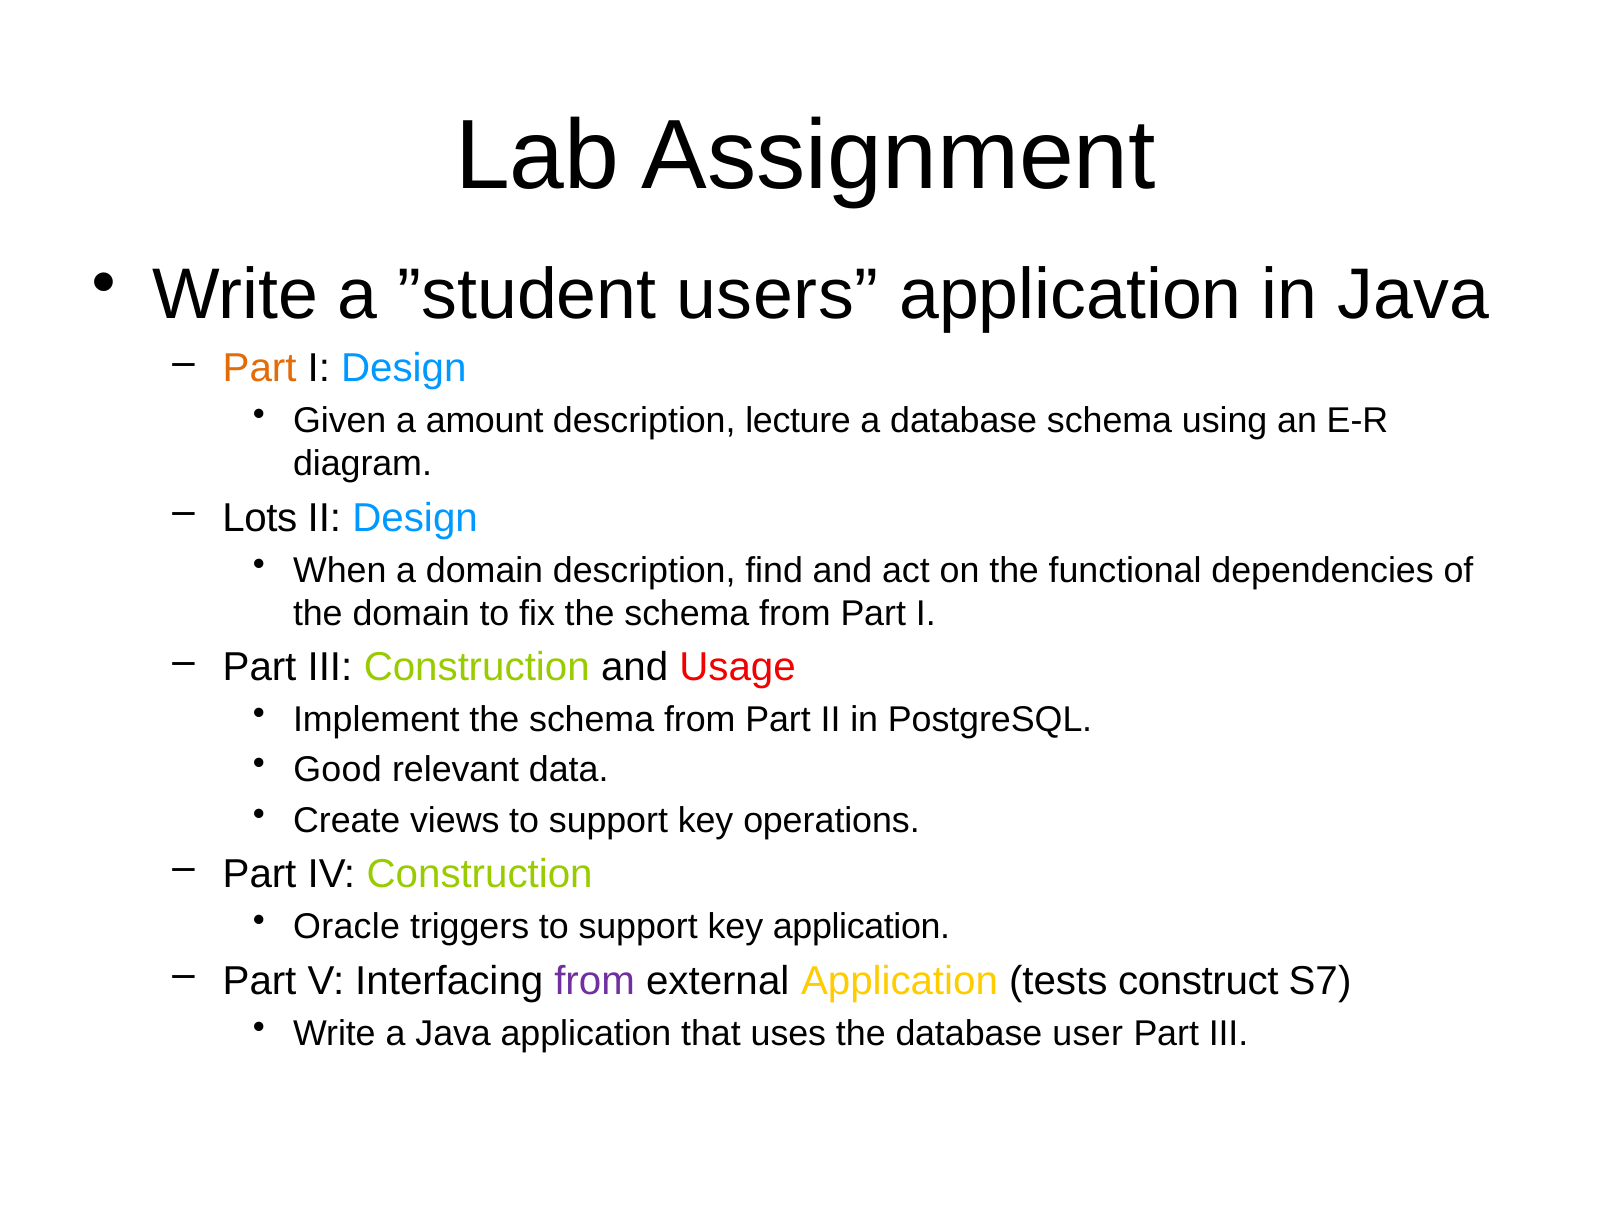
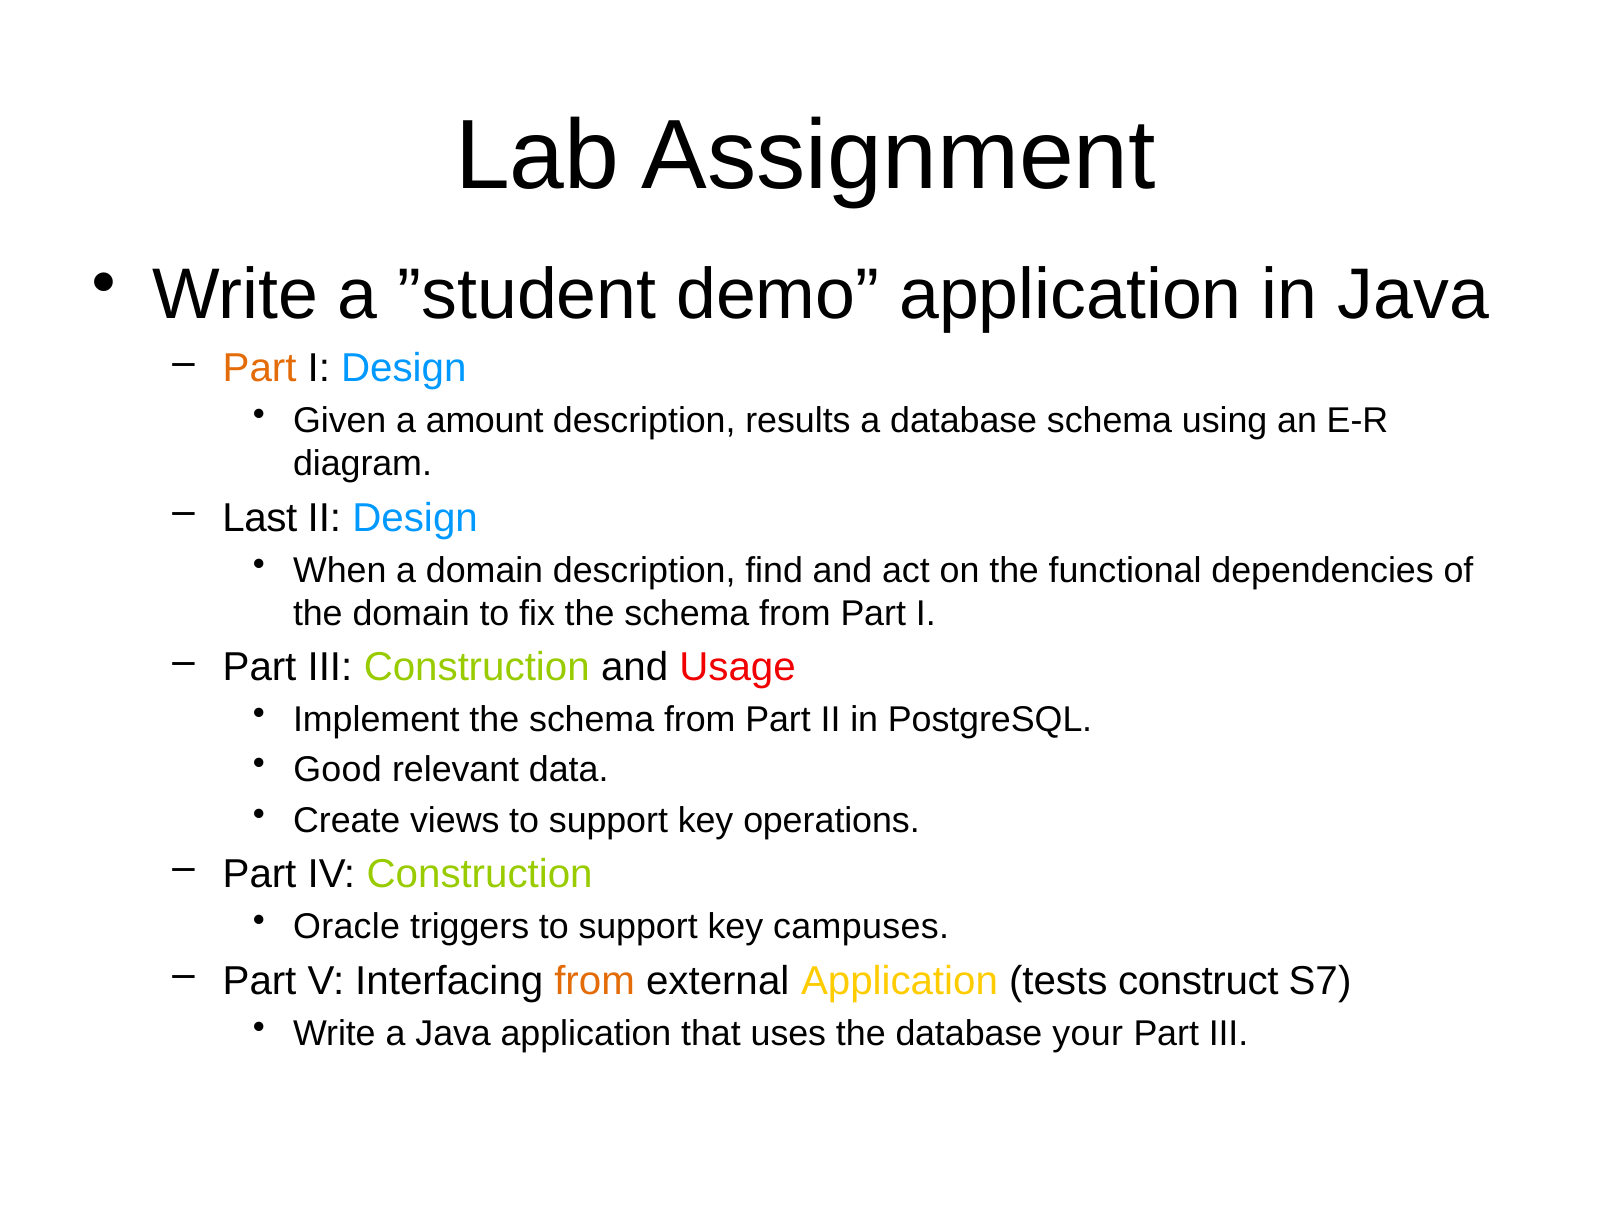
users: users -> demo (778, 295)
lecture: lecture -> results (798, 421)
Lots: Lots -> Last (260, 518)
key application: application -> campuses (861, 927)
from colour: purple -> orange (595, 981)
user: user -> your (1088, 1033)
